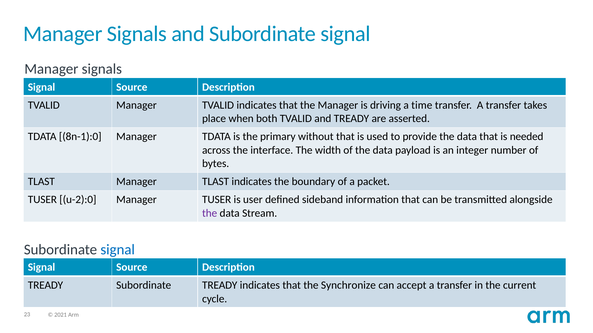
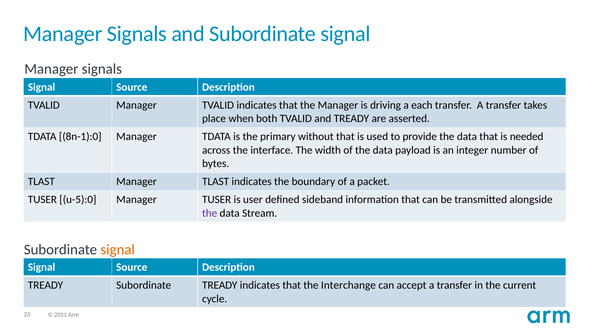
time: time -> each (422, 105)
u-2):0: u-2):0 -> u-5):0 (78, 200)
signal colour: blue -> orange (118, 250)
Synchronize: Synchronize -> Interchange (348, 286)
